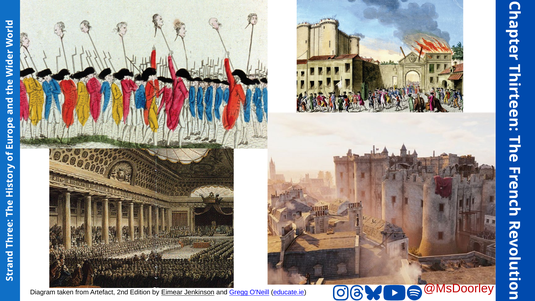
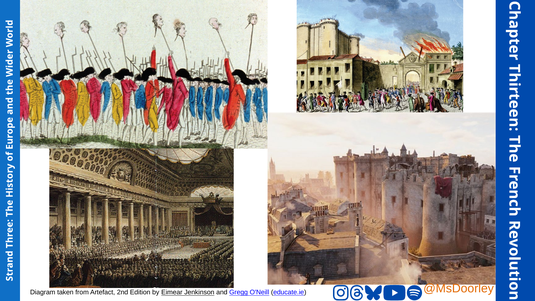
@MsDoorley colour: red -> orange (459, 288)
